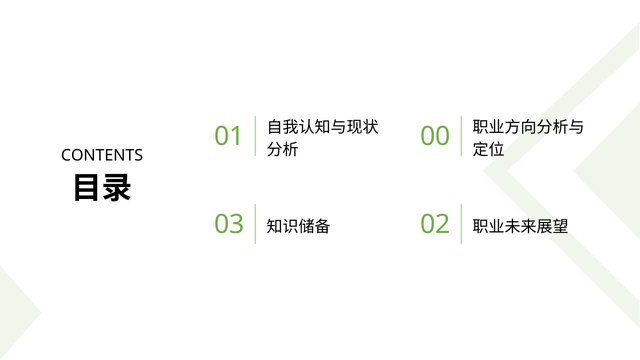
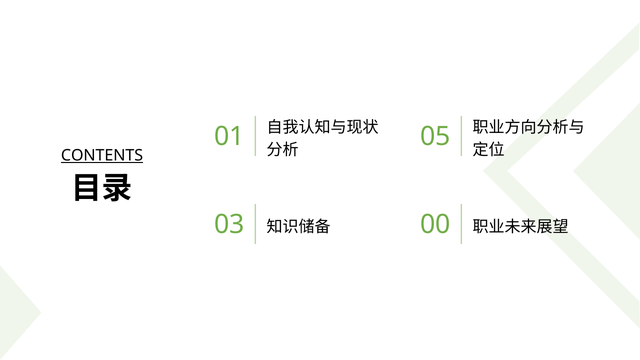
00: 00 -> 05 (435, 137)
CONTENTS underline: none -> present (102, 156)
02: 02 -> 00 (435, 225)
